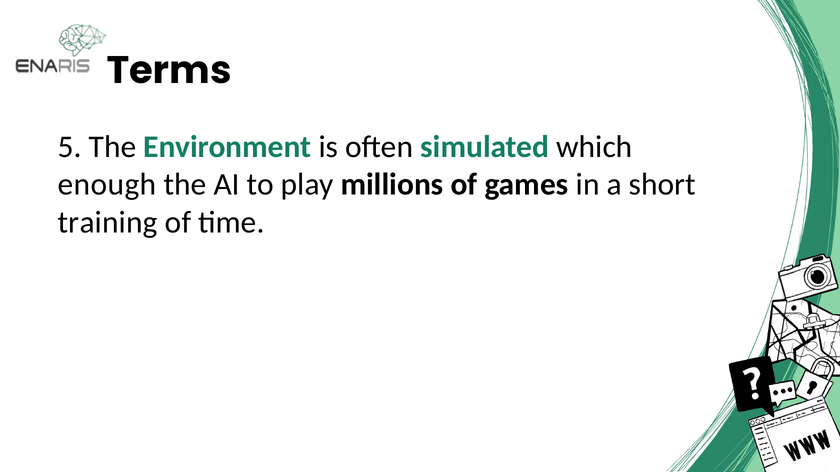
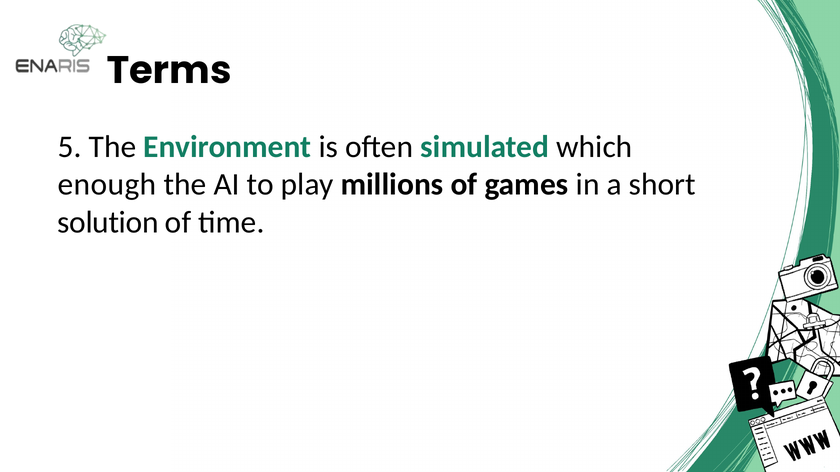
training: training -> solution (108, 222)
